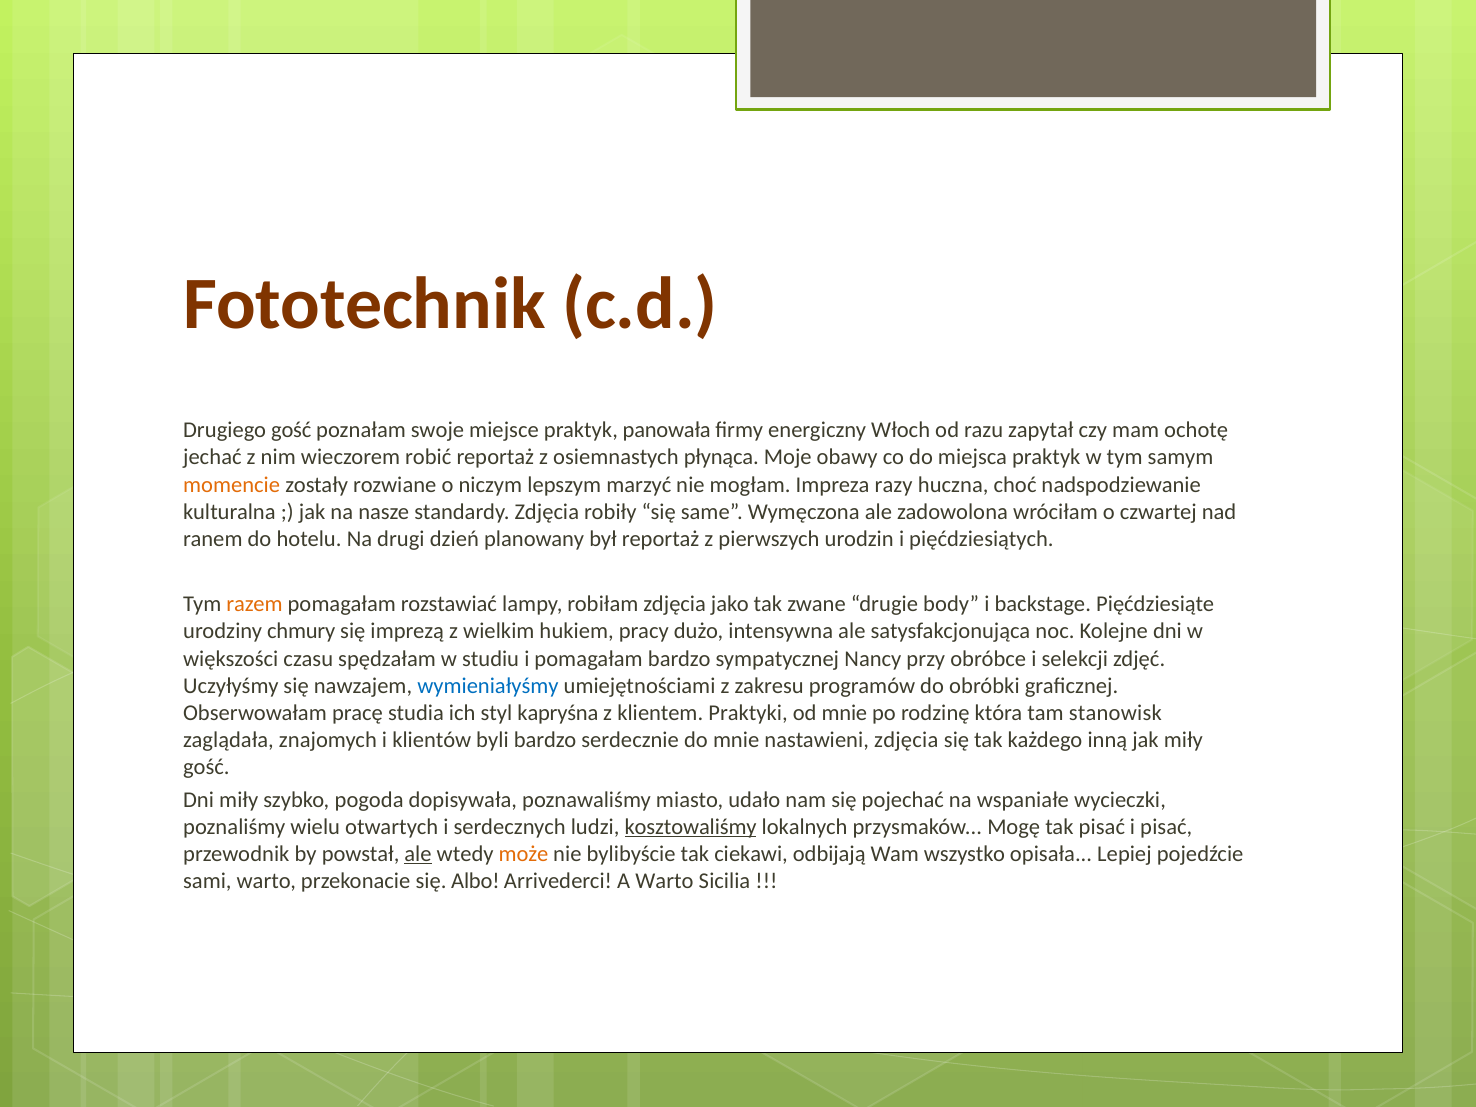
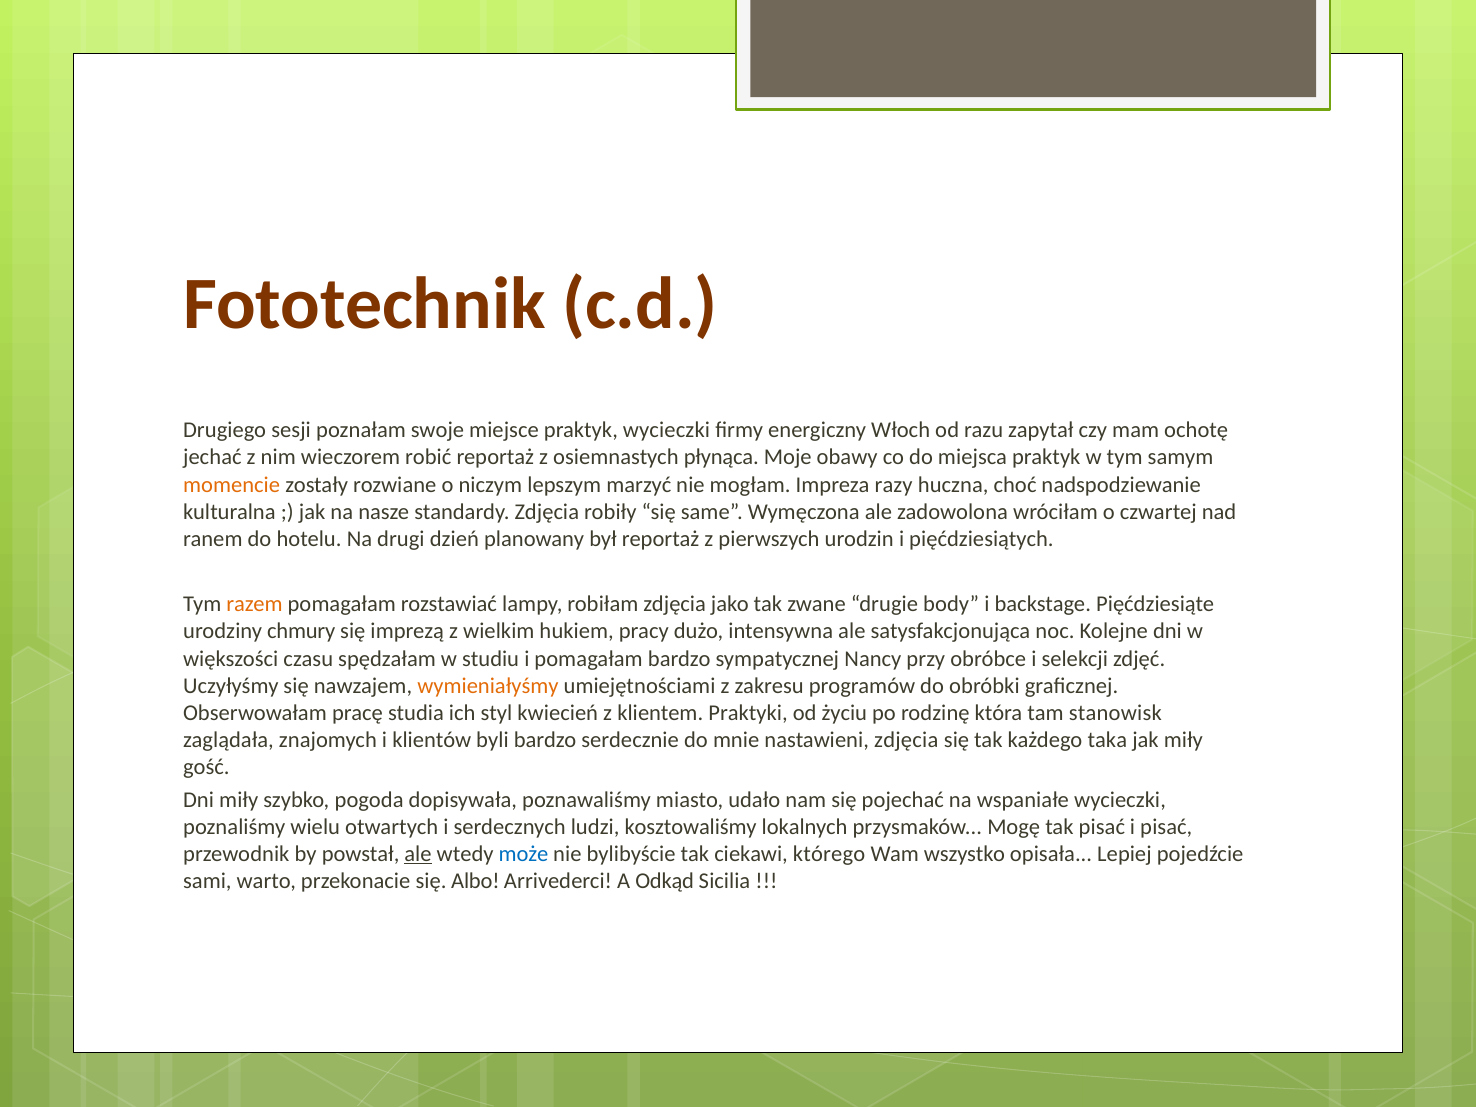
Drugiego gość: gość -> sesji (291, 430)
praktyk panowała: panowała -> wycieczki (666, 430)
wymieniałyśmy colour: blue -> orange (488, 686)
kapryśna: kapryśna -> kwiecień (558, 713)
od mnie: mnie -> życiu (844, 713)
inną: inną -> taka (1107, 740)
kosztowaliśmy underline: present -> none (691, 827)
może colour: orange -> blue (523, 854)
odbijają: odbijają -> którego (829, 854)
A Warto: Warto -> Odkąd (665, 881)
